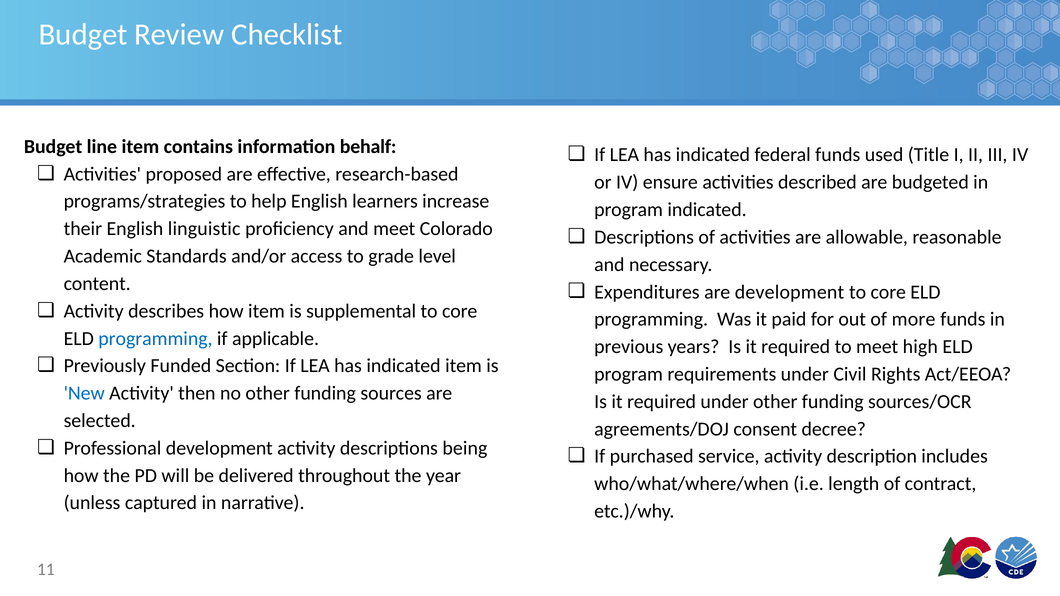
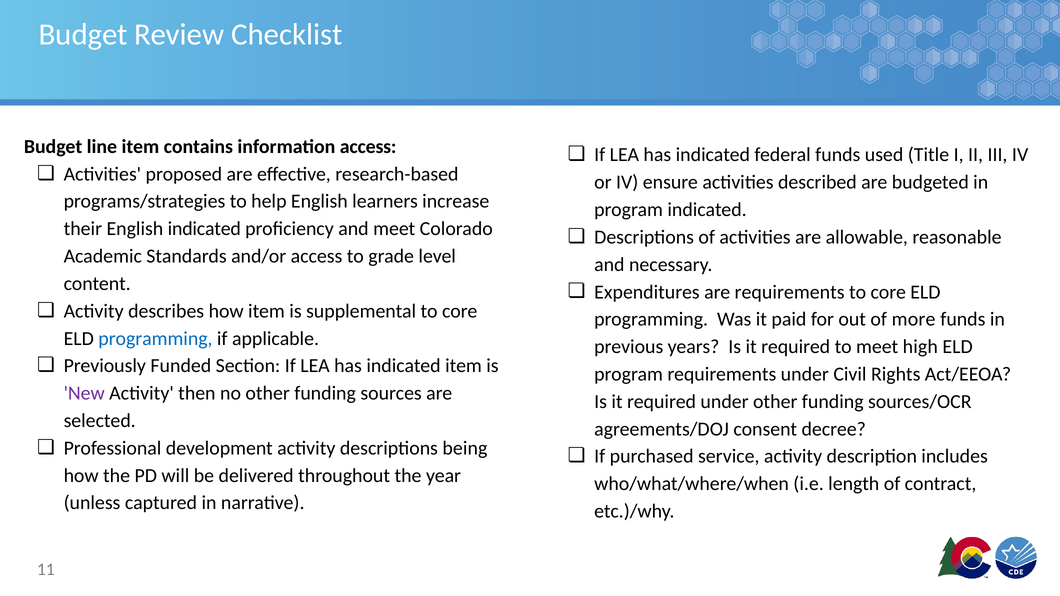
information behalf: behalf -> access (368, 147)
English linguistic: linguistic -> indicated (204, 229)
are development: development -> requirements (790, 292)
New colour: blue -> purple (84, 393)
